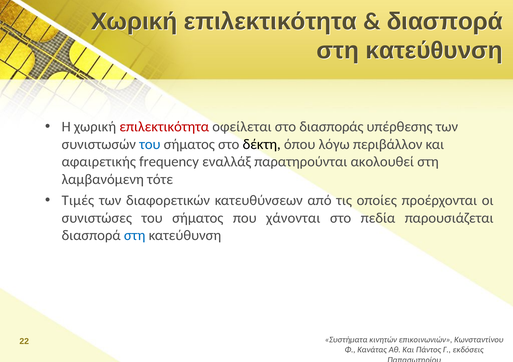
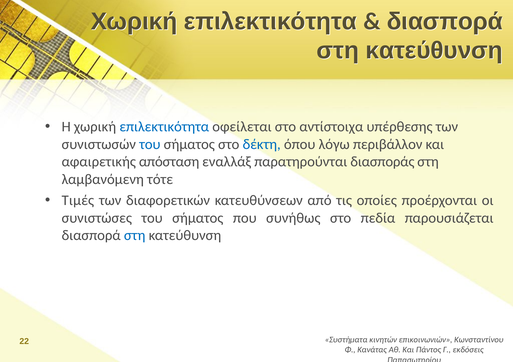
επιλεκτικότητα colour: red -> blue (164, 127)
διασποράς: διασποράς -> αντίστοιχα (331, 127)
δέκτη colour: black -> blue (262, 144)
frequency: frequency -> απόσταση (169, 162)
ακολουθεί: ακολουθεί -> διασποράς (382, 162)
χάνονται: χάνονται -> συνήθως (293, 218)
